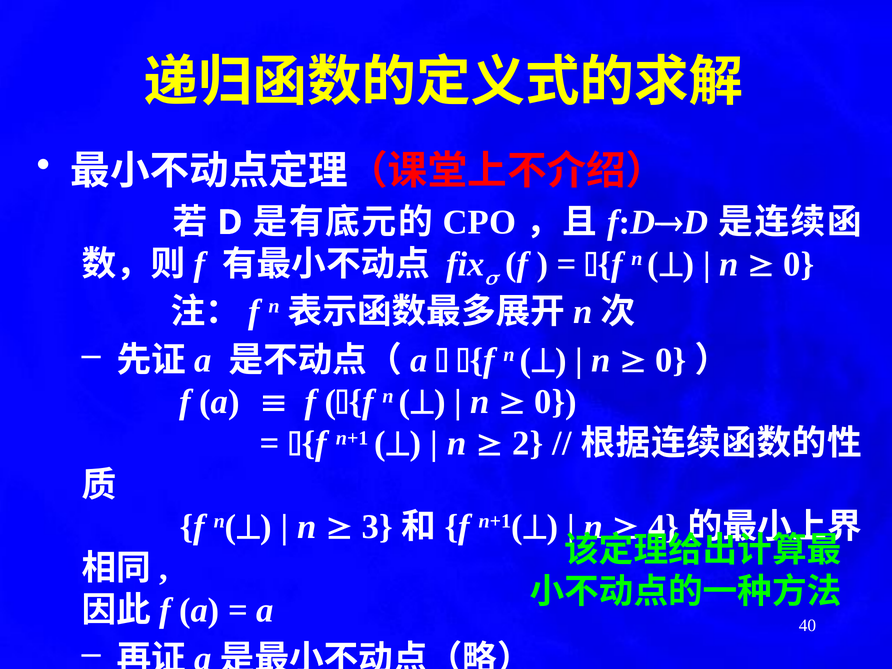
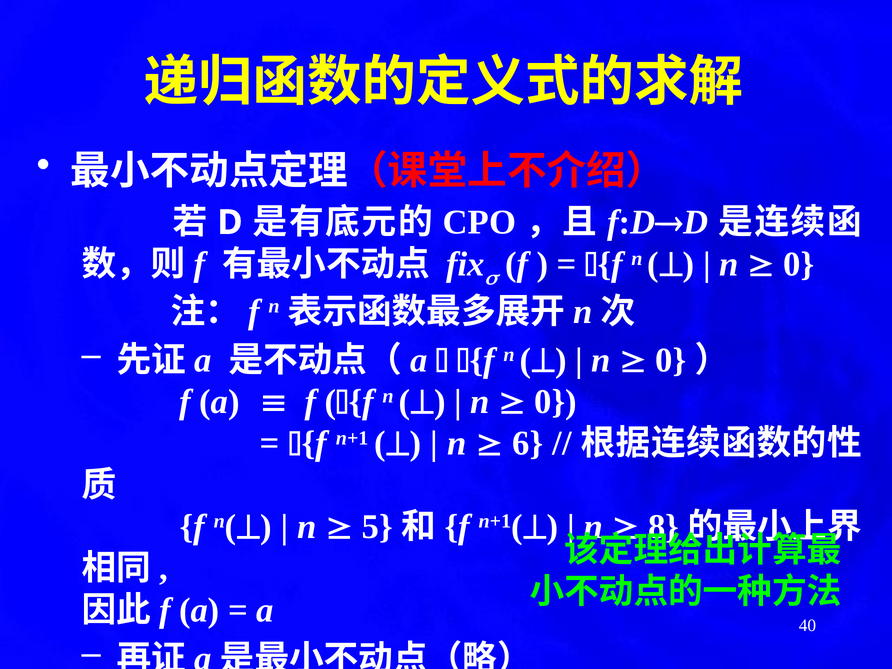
2: 2 -> 6 (528, 443)
3: 3 -> 5 (377, 527)
4: 4 -> 8 (664, 527)
